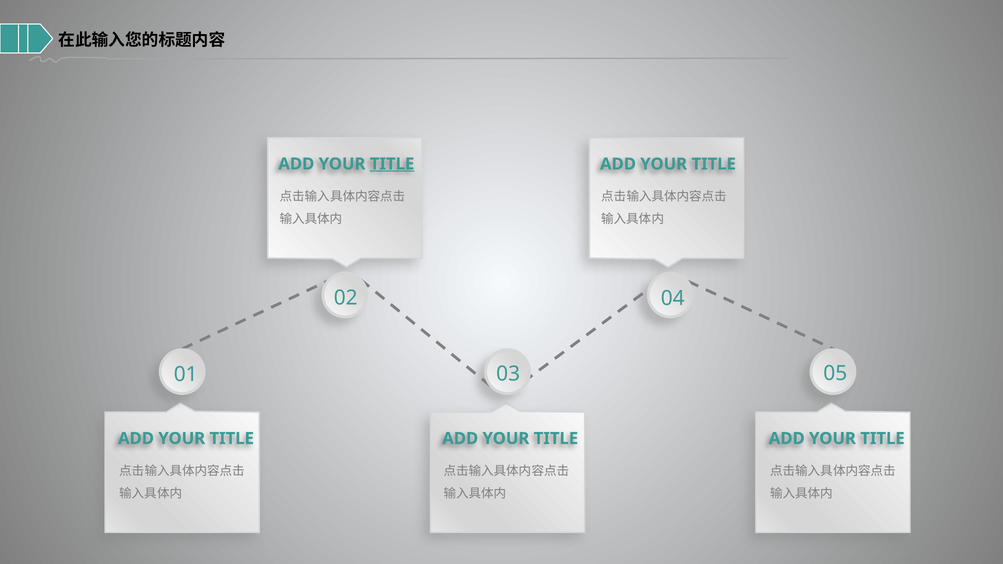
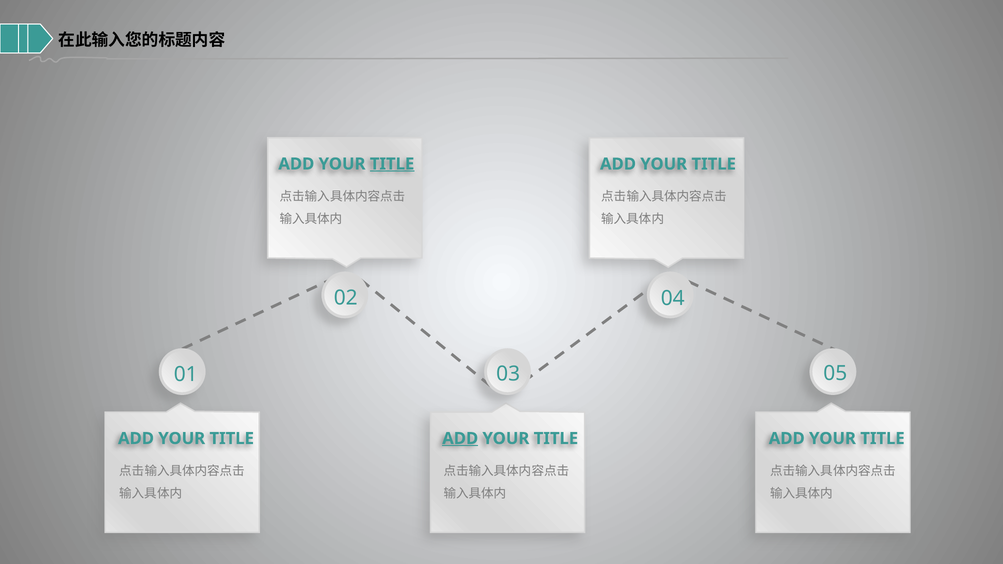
ADD underline: none -> present (460, 439)
